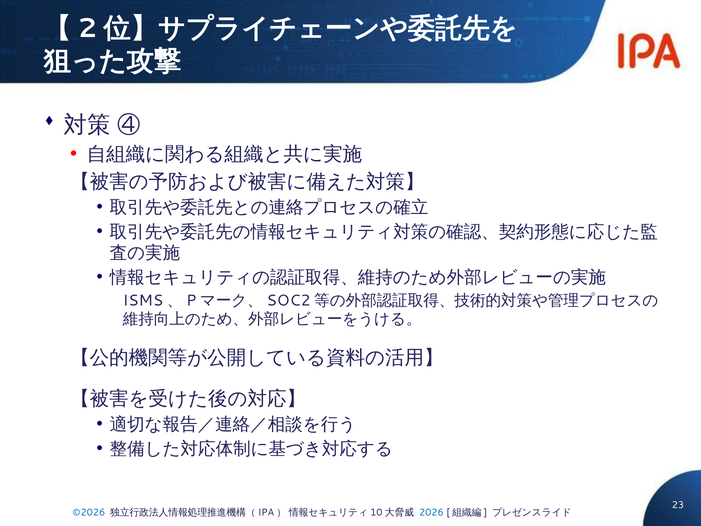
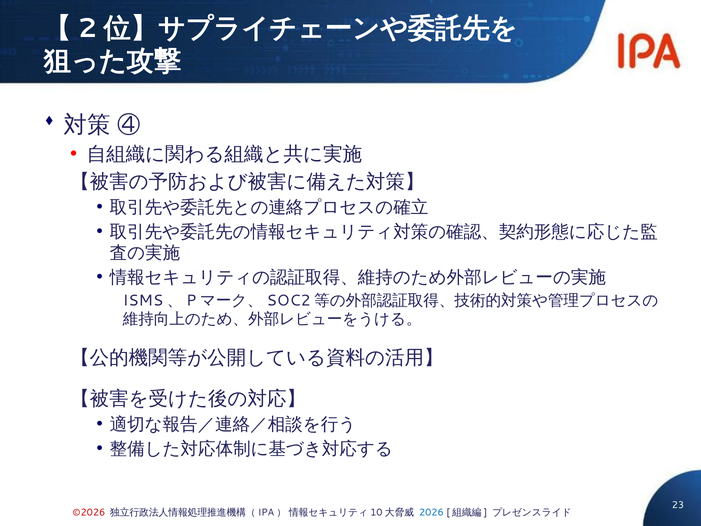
©2026 colour: blue -> red (89, 512)
